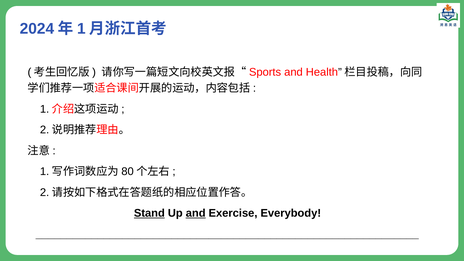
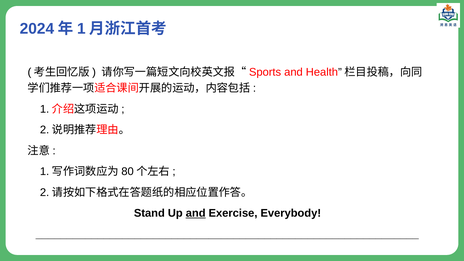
Stand underline: present -> none (149, 213)
